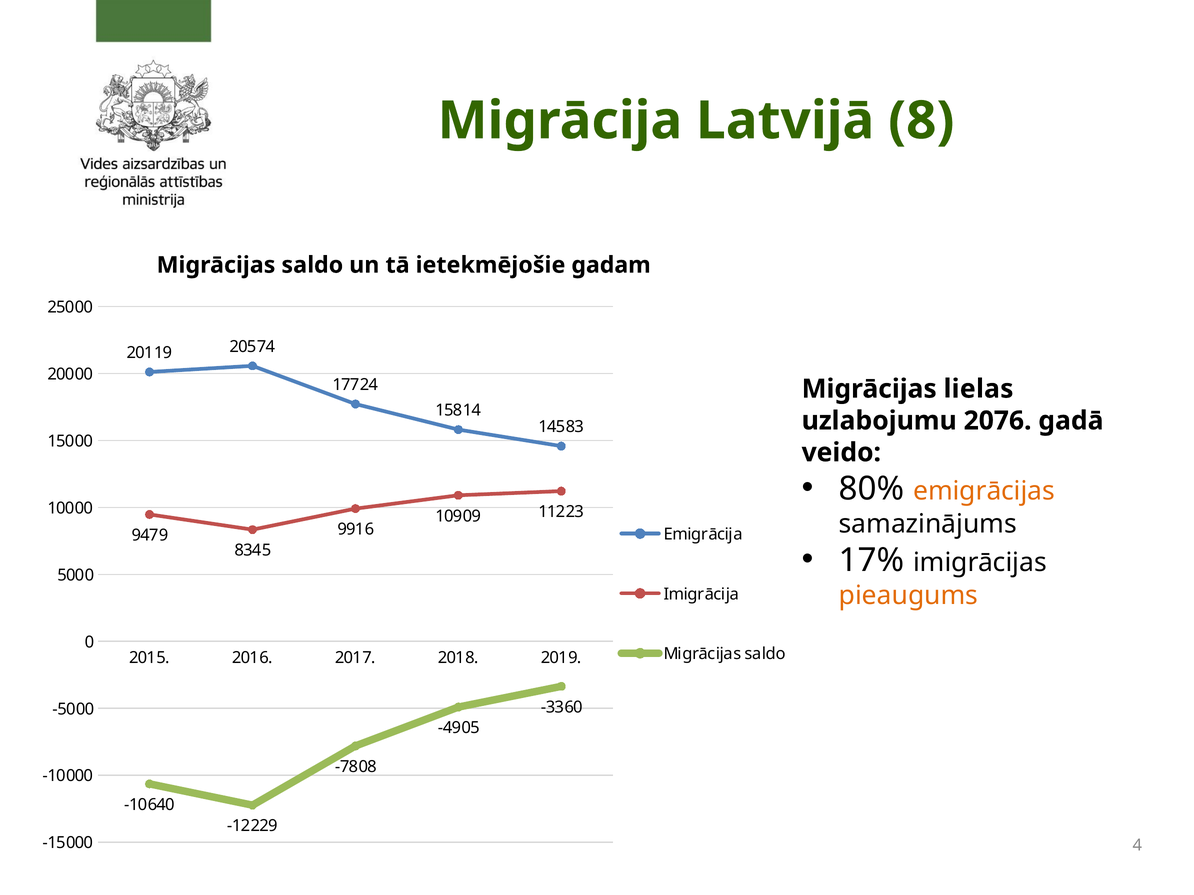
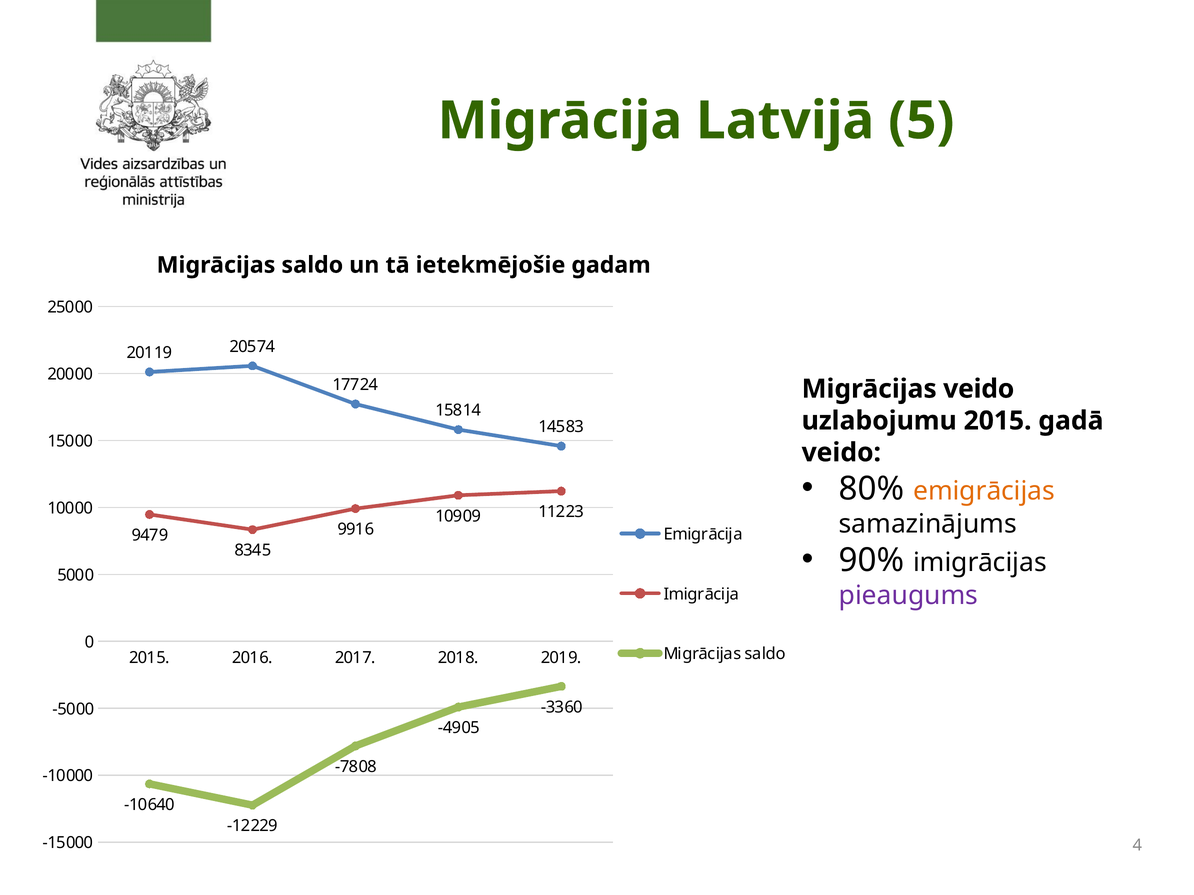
8: 8 -> 5 (921, 121)
Migrācijas lielas: lielas -> veido (979, 389)
uzlabojumu 2076: 2076 -> 2015 (998, 421)
17%: 17% -> 90% (872, 561)
pieaugums colour: orange -> purple (909, 596)
